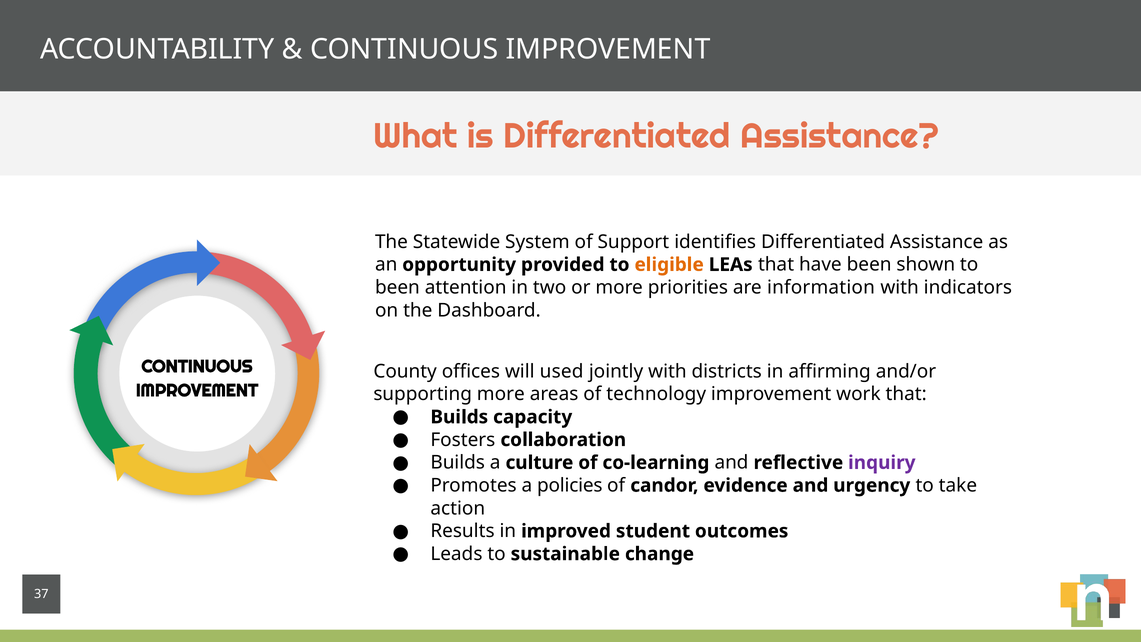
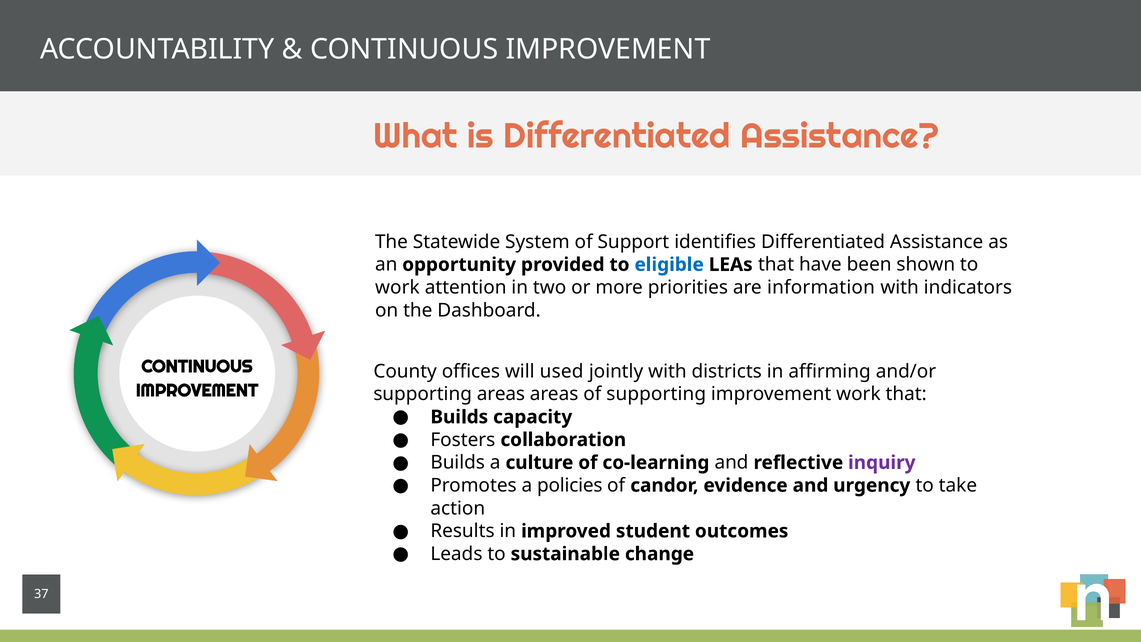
eligible colour: orange -> blue (669, 265)
been: been -> work (397, 287)
supporting more: more -> areas (501, 394)
of technology: technology -> supporting (656, 394)
